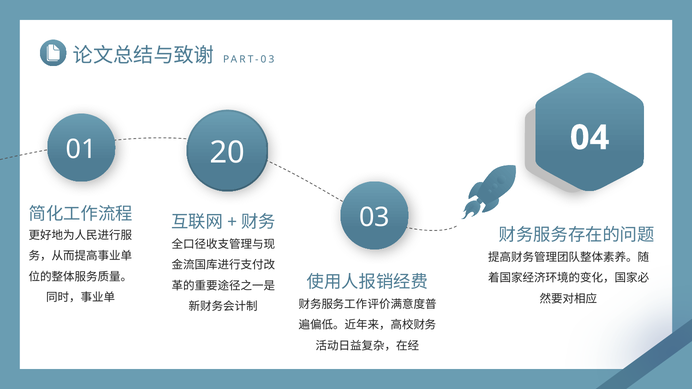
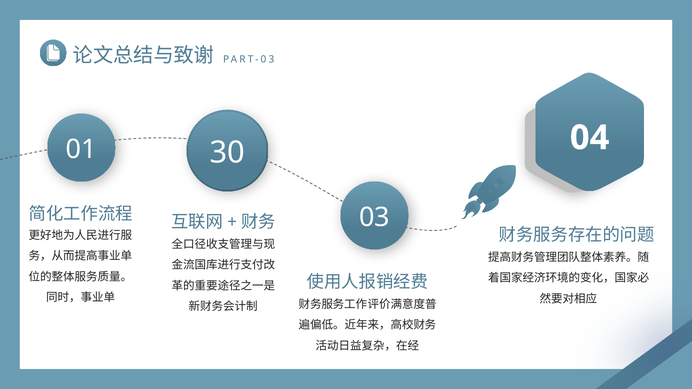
20: 20 -> 30 (227, 153)
